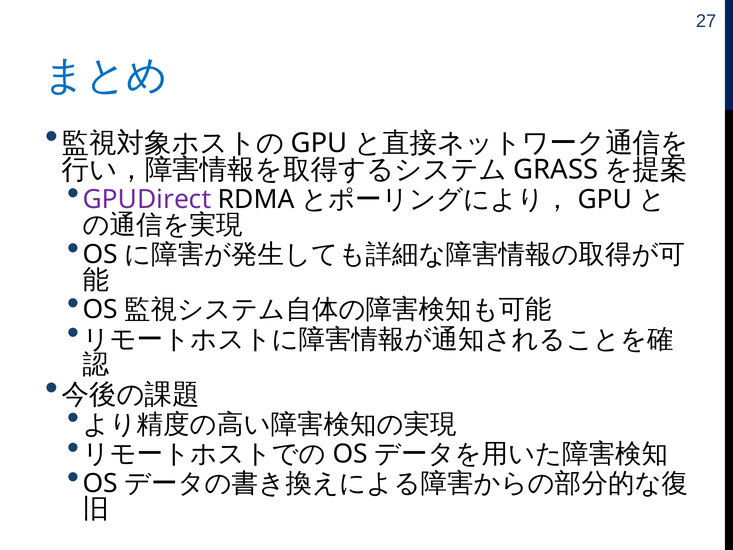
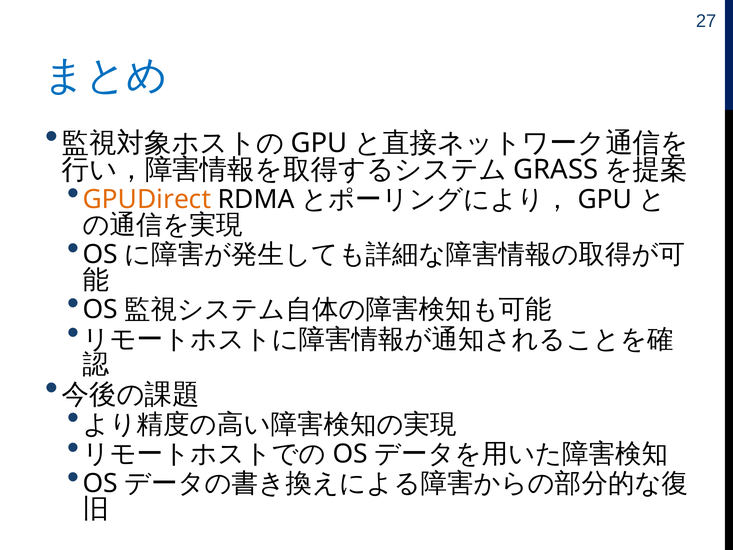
GPUDirect colour: purple -> orange (147, 200)
